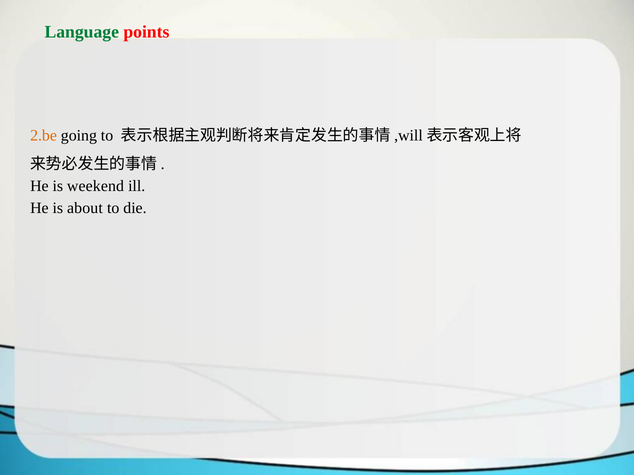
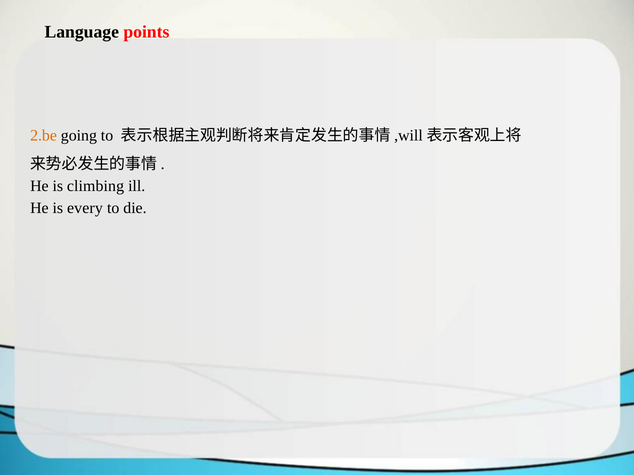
Language colour: green -> black (82, 32)
weekend: weekend -> climbing (96, 186)
about: about -> every (85, 208)
